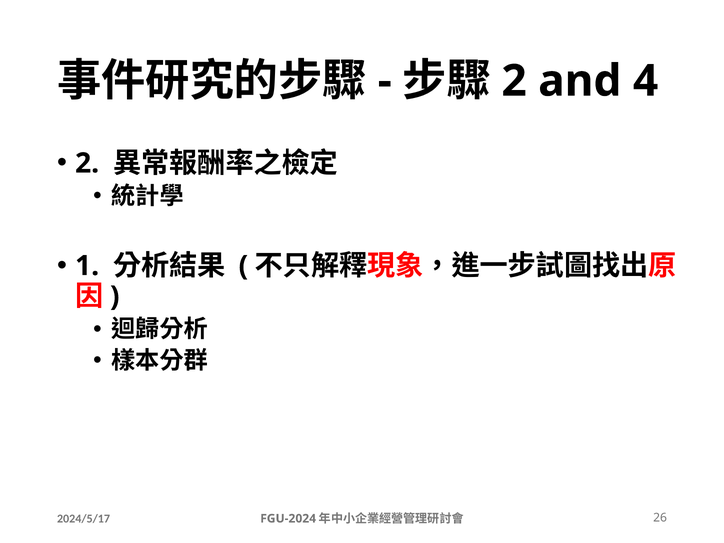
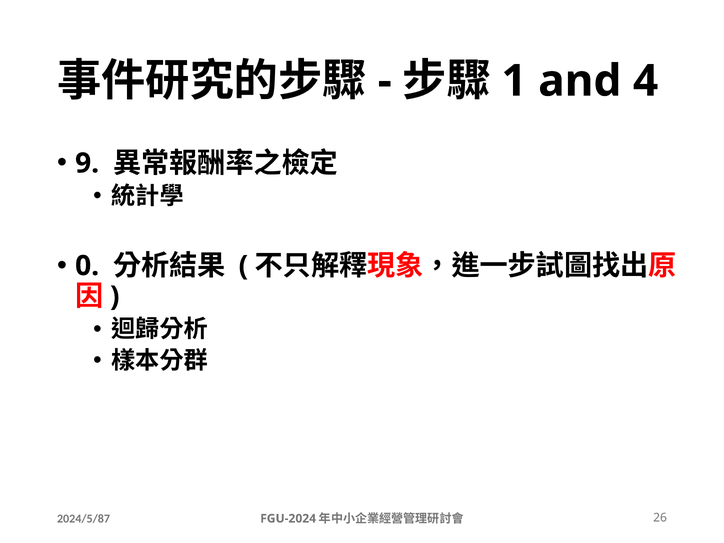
2: 2 -> 1 (514, 81)
2: 2 -> 9 (87, 163)
1: 1 -> 0 (87, 266)
2024/5/17: 2024/5/17 -> 2024/5/87 (84, 519)
